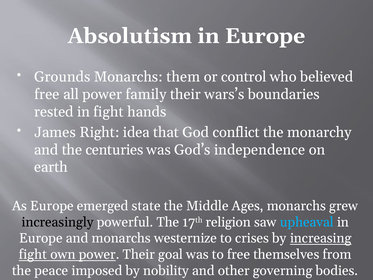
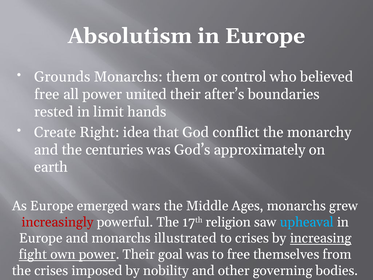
family: family -> united (146, 94)
wars’s: wars’s -> after’s (224, 94)
in fight: fight -> limit (109, 112)
James: James -> Create (55, 132)
independence: independence -> approximately (260, 150)
state: state -> wars (146, 206)
increasingly colour: black -> red (58, 222)
westernize: westernize -> illustrated (185, 238)
the peace: peace -> crises (51, 270)
